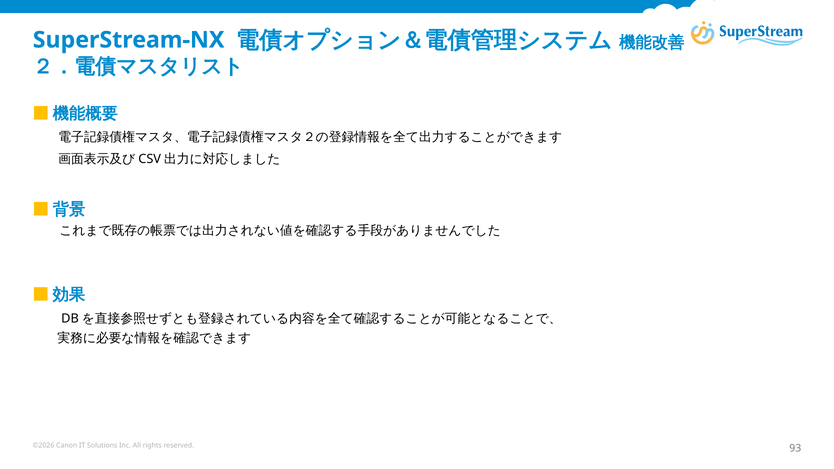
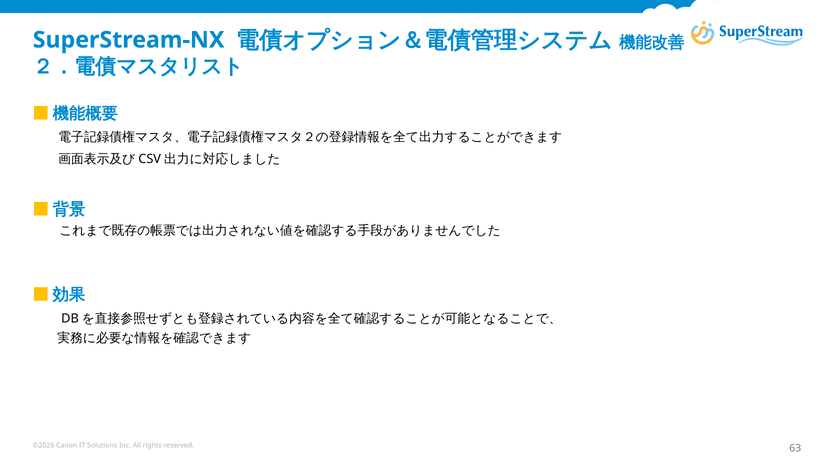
93: 93 -> 63 (795, 448)
